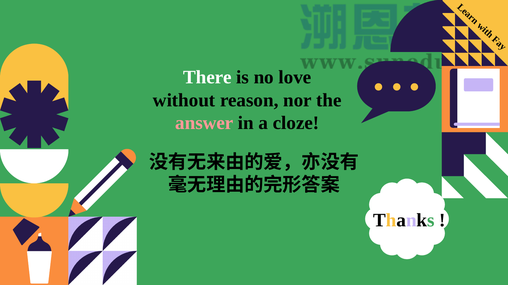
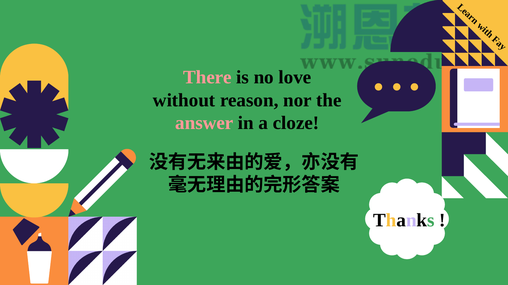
There colour: white -> pink (207, 77)
